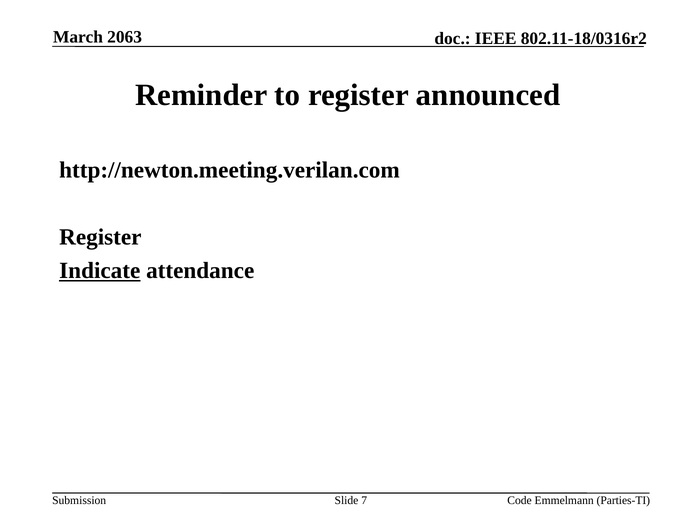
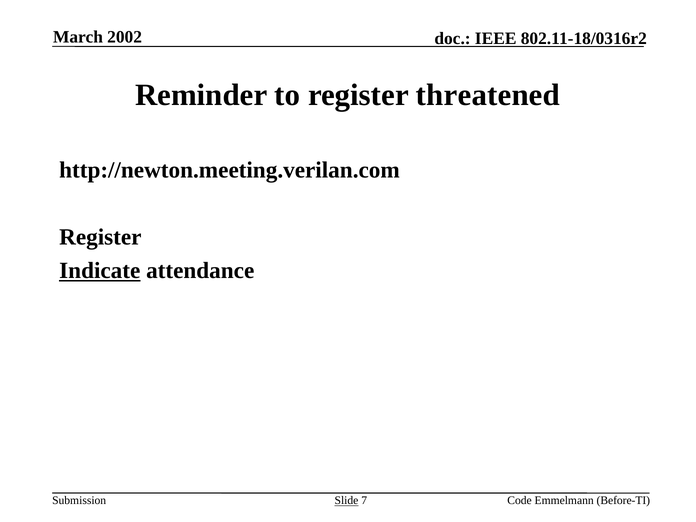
2063: 2063 -> 2002 (125, 37)
announced: announced -> threatened (488, 95)
Slide underline: none -> present (346, 501)
Parties-TI: Parties-TI -> Before-TI (623, 501)
